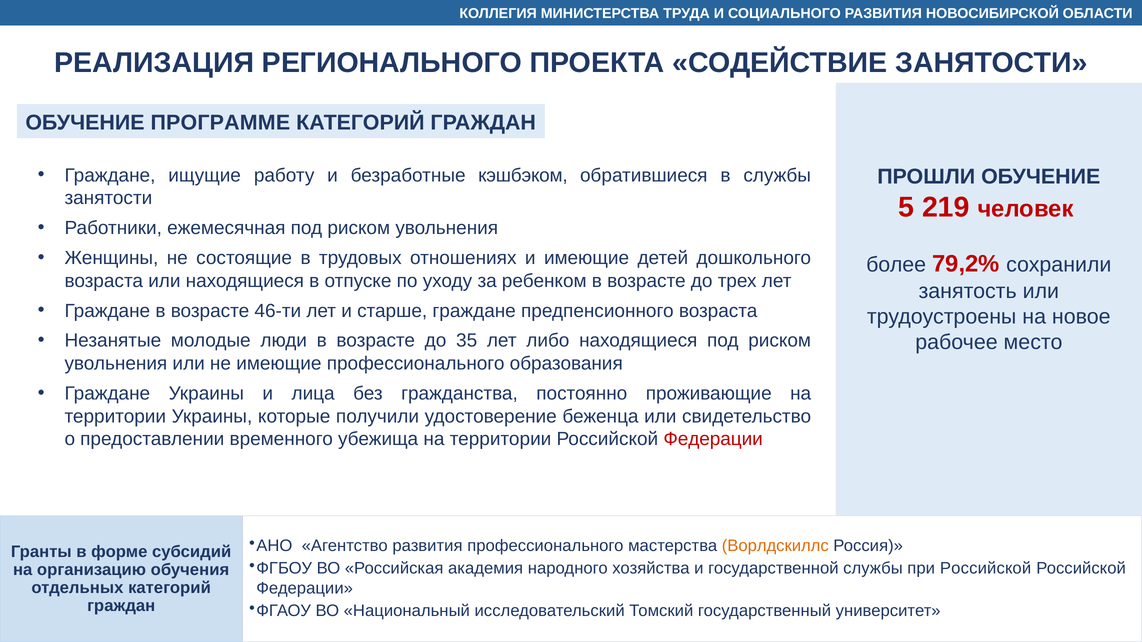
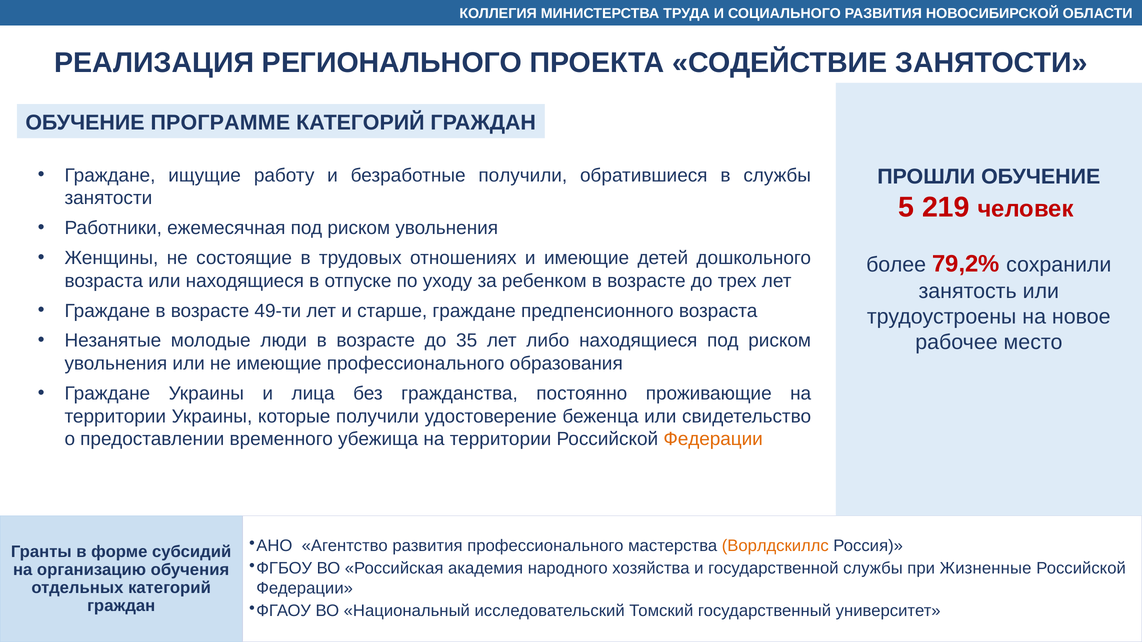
безработные кэшбэком: кэшбэком -> получили (523, 175)
46-ти: 46-ти -> 49-ти (278, 311)
Федерации colour: red -> orange (713, 439)
при Российской: Российской -> Жизненные (986, 569)
